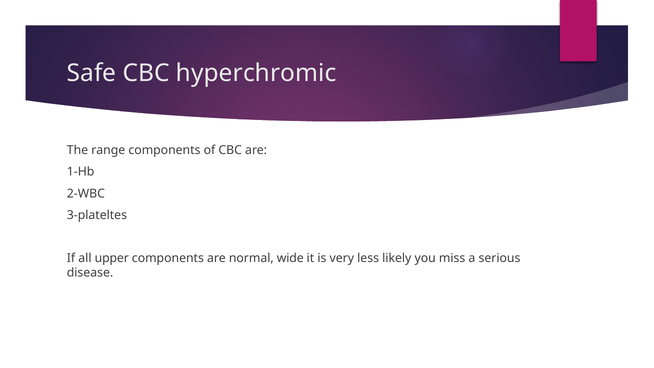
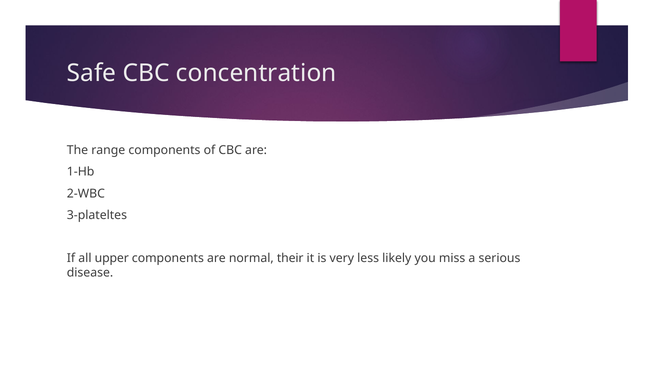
hyperchromic: hyperchromic -> concentration (256, 73)
wide: wide -> their (290, 258)
